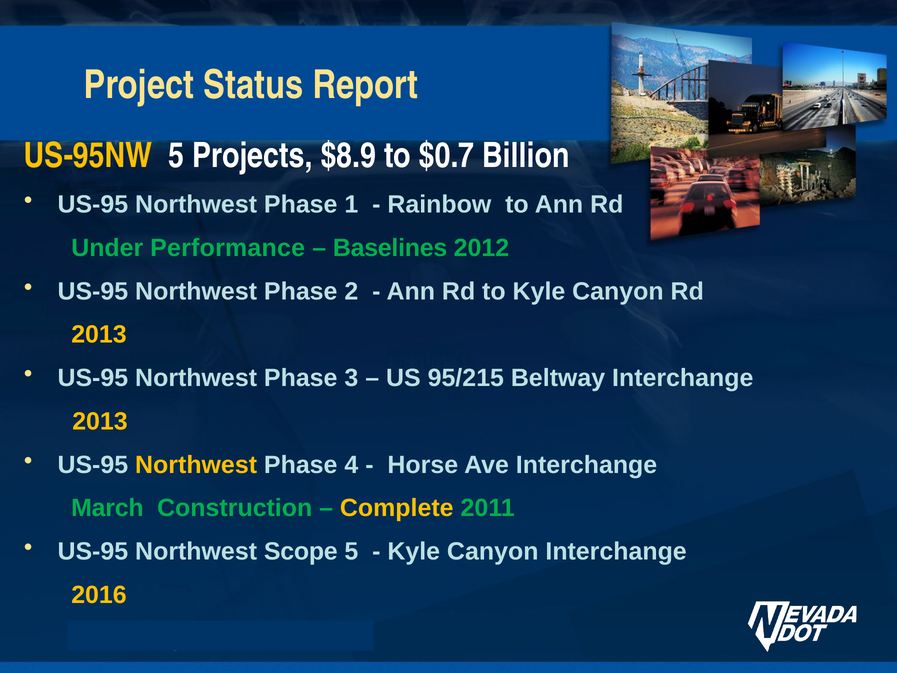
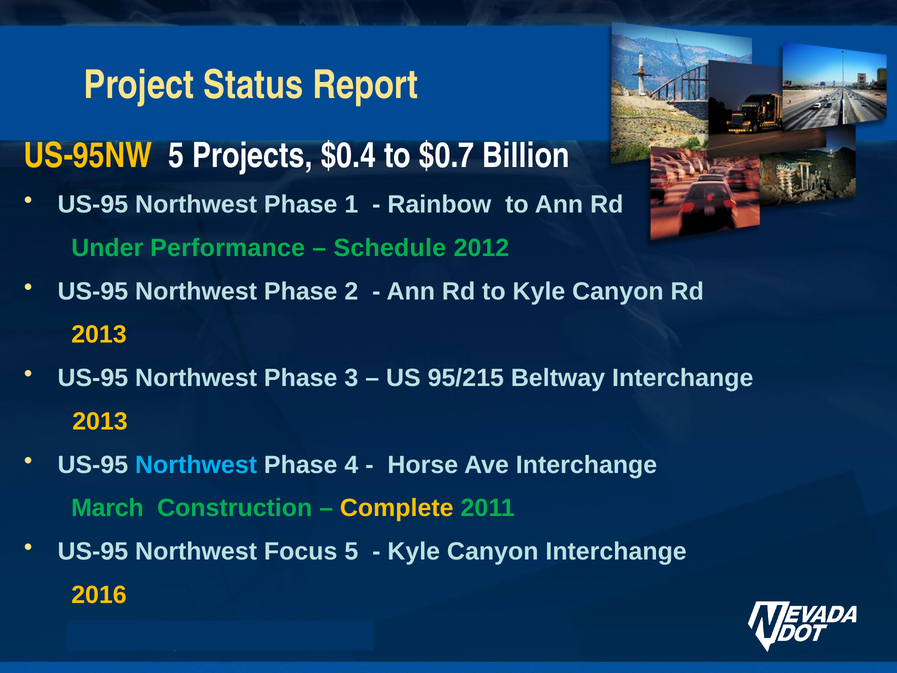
$8.9: $8.9 -> $0.4 (348, 156)
Baselines: Baselines -> Schedule (390, 248)
Northwest colour: yellow -> light blue (196, 465)
Scope: Scope -> Focus (301, 551)
